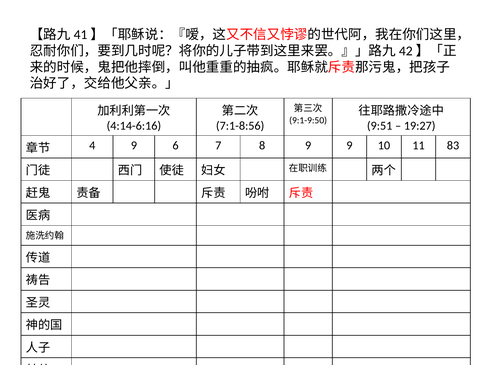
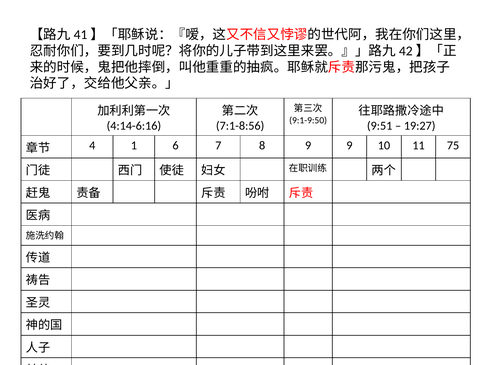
4 9: 9 -> 1 (134, 146)
83: 83 -> 75 (453, 146)
